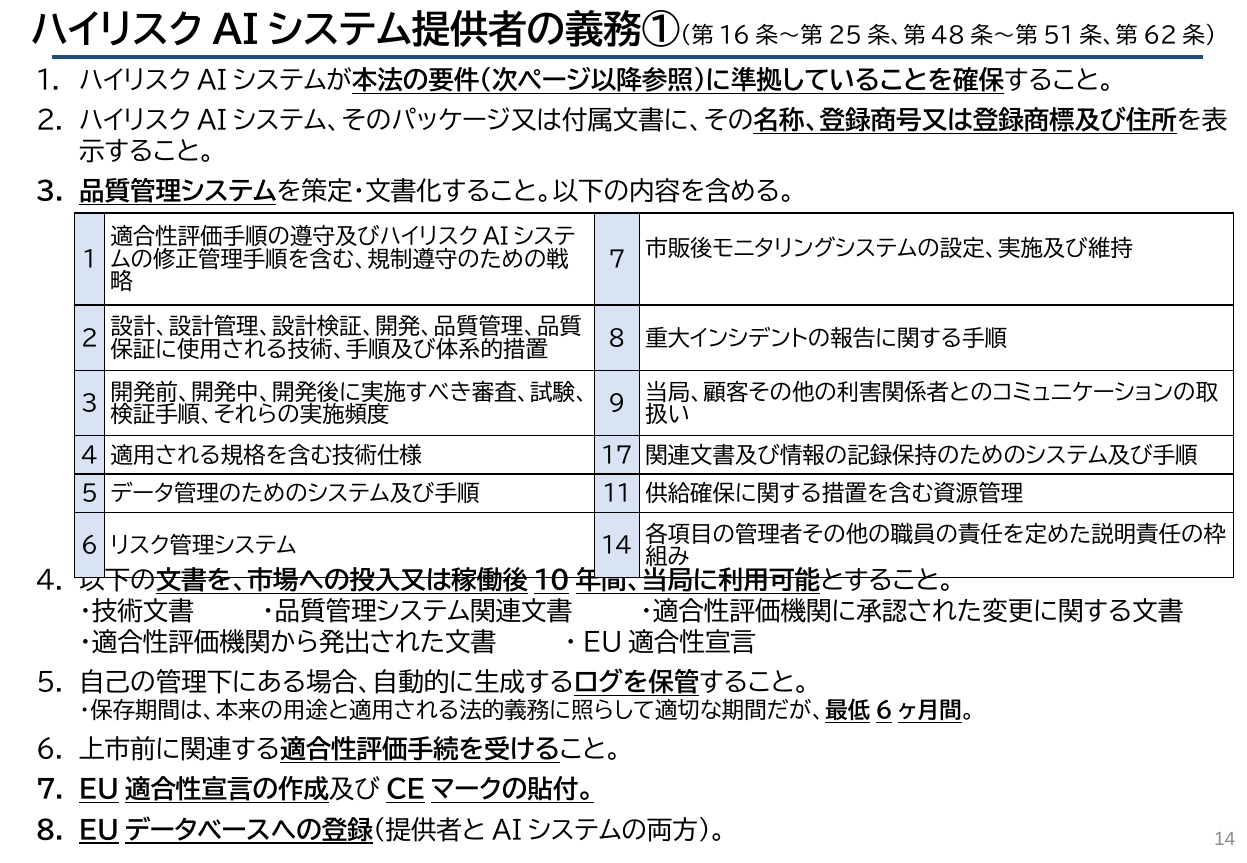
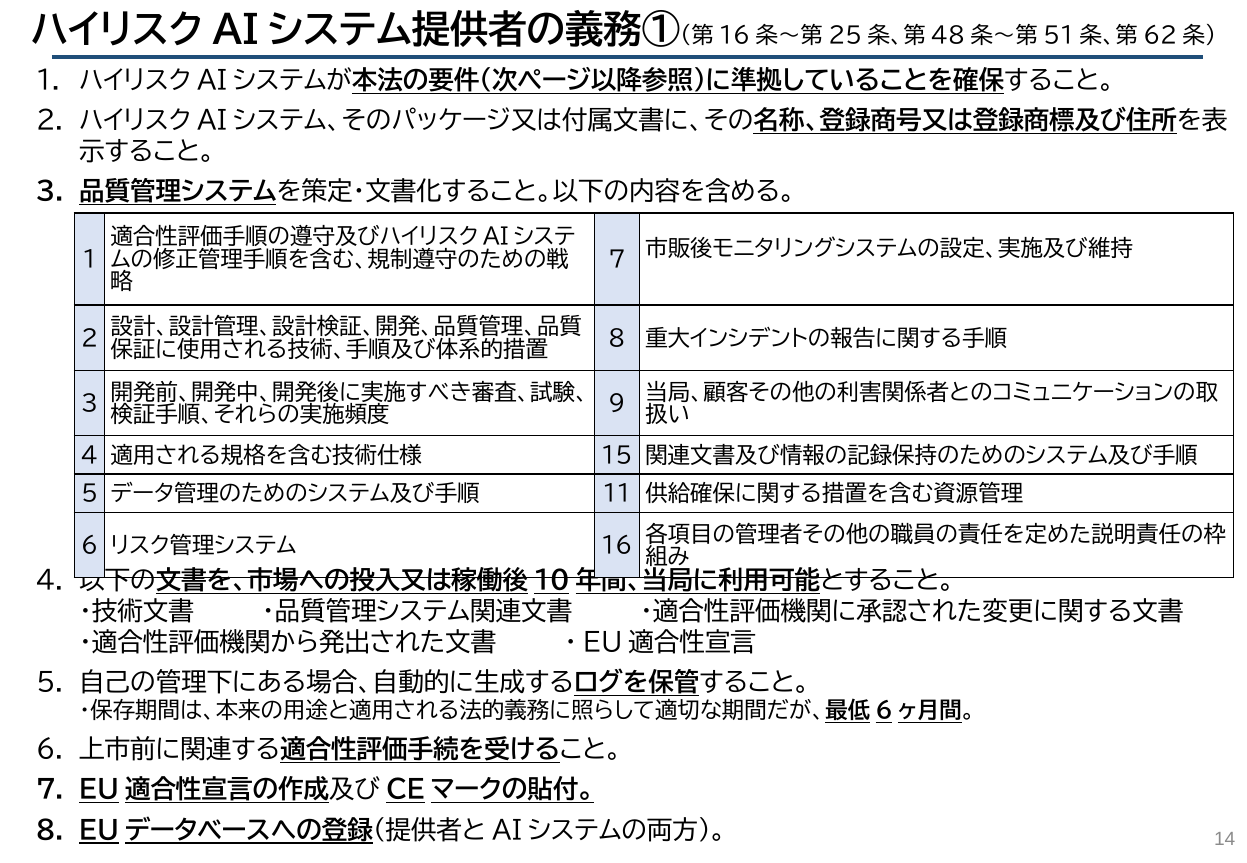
17: 17 -> 15 (617, 456)
14: 14 -> 16 (617, 546)
